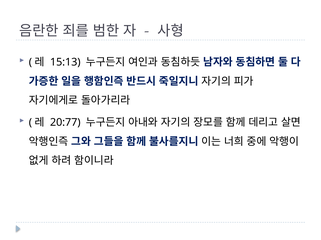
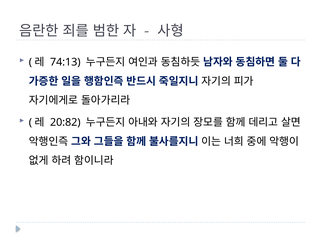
15:13: 15:13 -> 74:13 (65, 62)
20:77: 20:77 -> 20:82 (65, 123)
